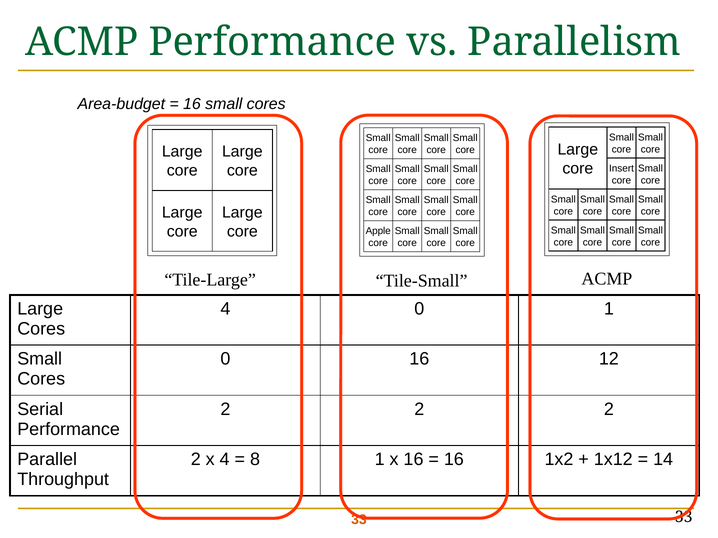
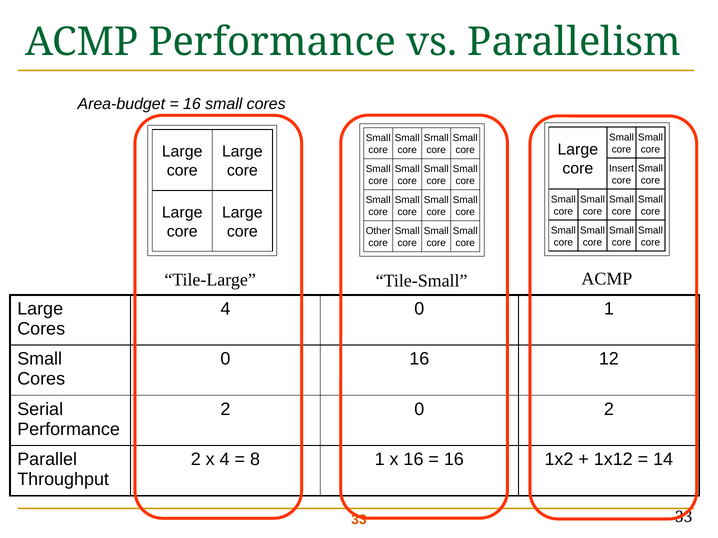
Apple: Apple -> Other (378, 231)
2: 2 -> 0 (419, 410)
